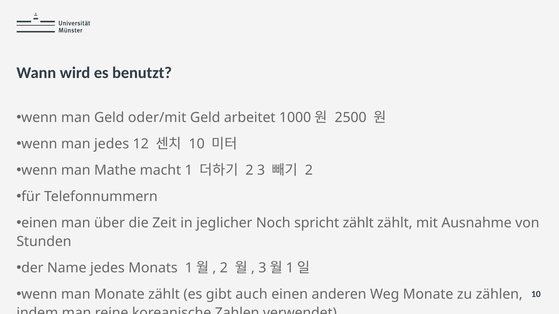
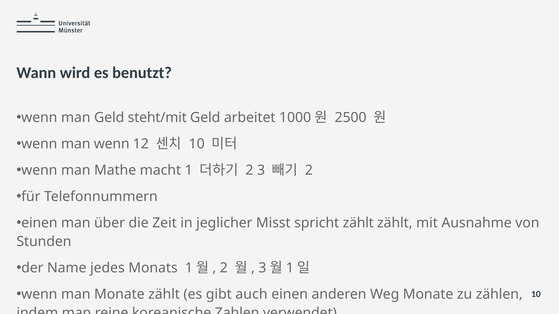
oder/mit: oder/mit -> steht/mit (157, 118)
man jedes: jedes -> wenn (112, 144)
Noch: Noch -> Misst (273, 223)
